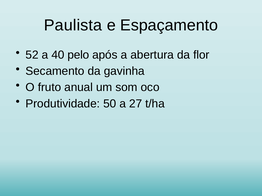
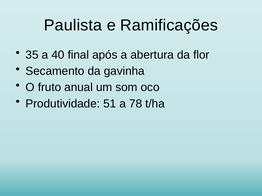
Espaçamento: Espaçamento -> Ramificações (169, 25)
52: 52 -> 35 (32, 55)
pelo: pelo -> final (78, 55)
50: 50 -> 51 (110, 104)
27: 27 -> 78 (136, 104)
